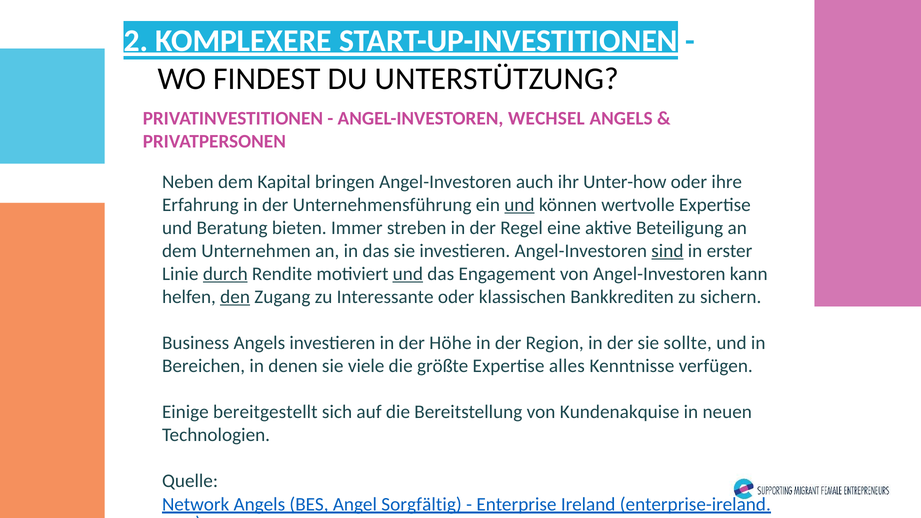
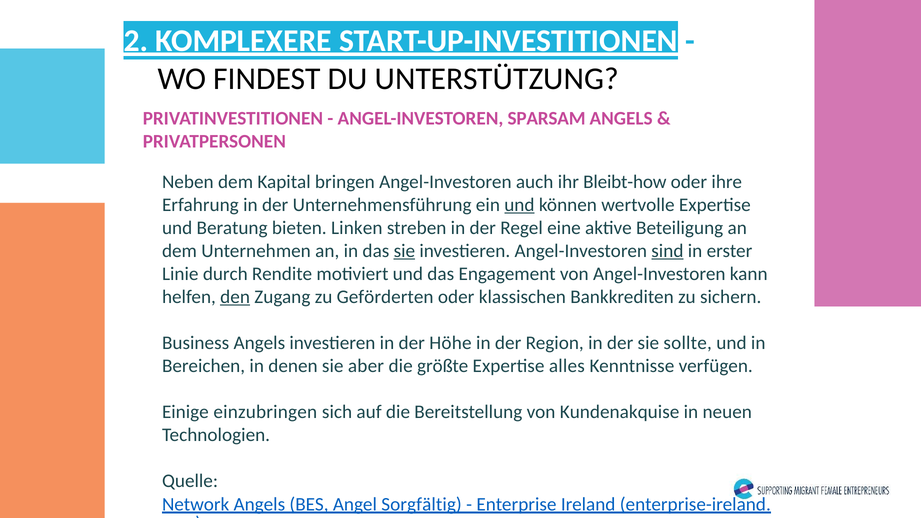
WECHSEL: WECHSEL -> SPARSAM (547, 118)
Unter-how: Unter-how -> Bleibt-how (625, 182)
Immer: Immer -> Linken (357, 228)
sie underline: none -> present (404, 251)
durch underline: present -> none (225, 274)
und underline: present -> none (408, 274)
Interessante: Interessante -> Geförderten (385, 297)
viele: viele -> aber (366, 366)
bereitgestellt: bereitgestellt -> einzubringen (265, 412)
